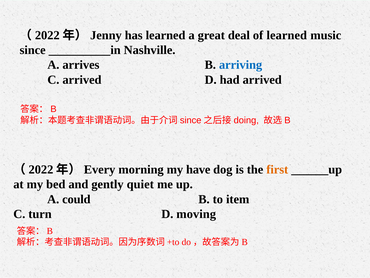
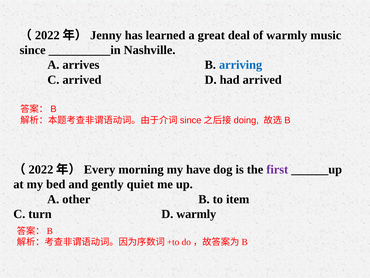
of learned: learned -> warmly (287, 35)
first colour: orange -> purple (277, 169)
could: could -> other (76, 199)
D moving: moving -> warmly (196, 214)
